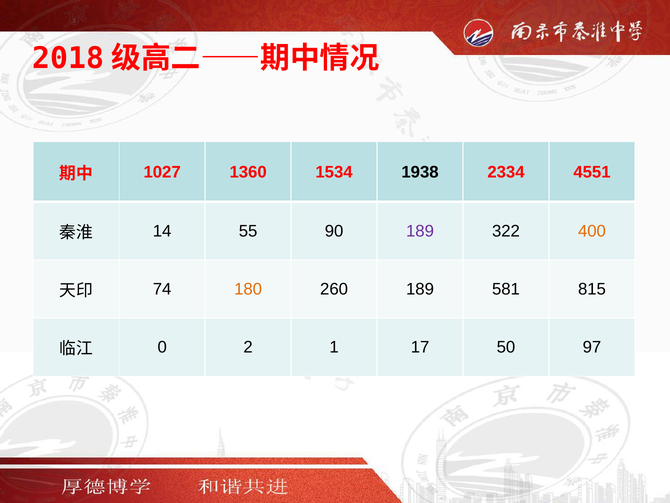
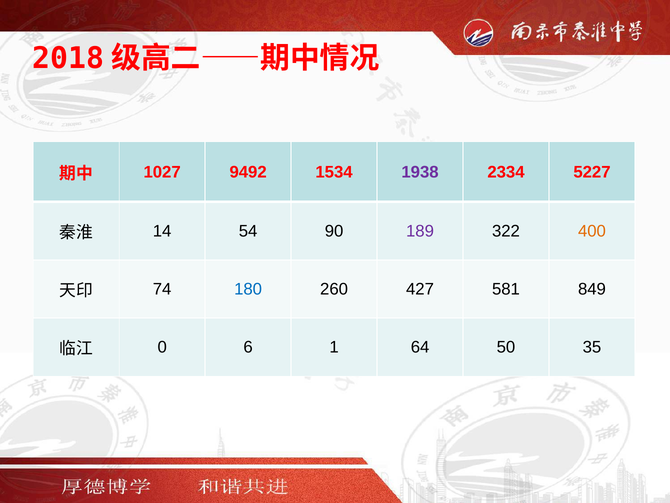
1360: 1360 -> 9492 (248, 172)
1938 colour: black -> purple (420, 172)
4551: 4551 -> 5227 (592, 172)
55: 55 -> 54 (248, 231)
180 colour: orange -> blue (248, 289)
260 189: 189 -> 427 (420, 289)
815: 815 -> 849 (592, 289)
2: 2 -> 6 (248, 347)
17: 17 -> 64 (420, 347)
97: 97 -> 35 (592, 347)
